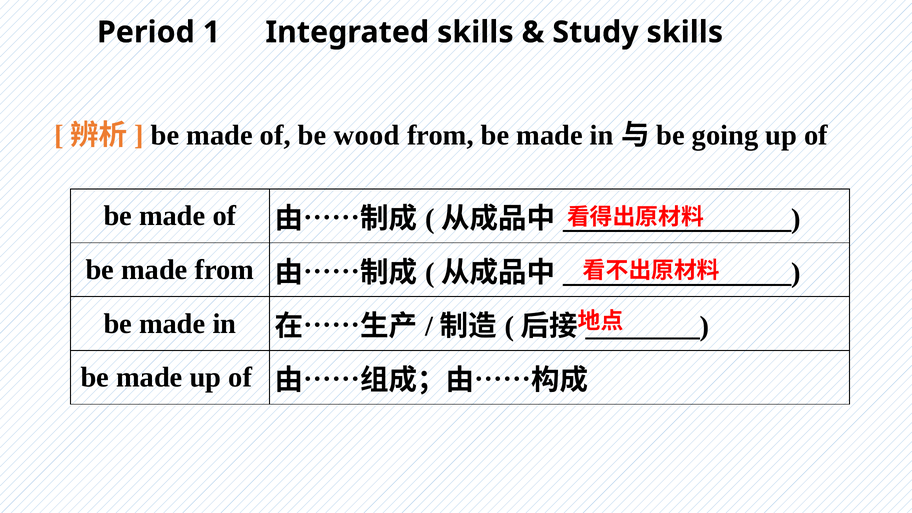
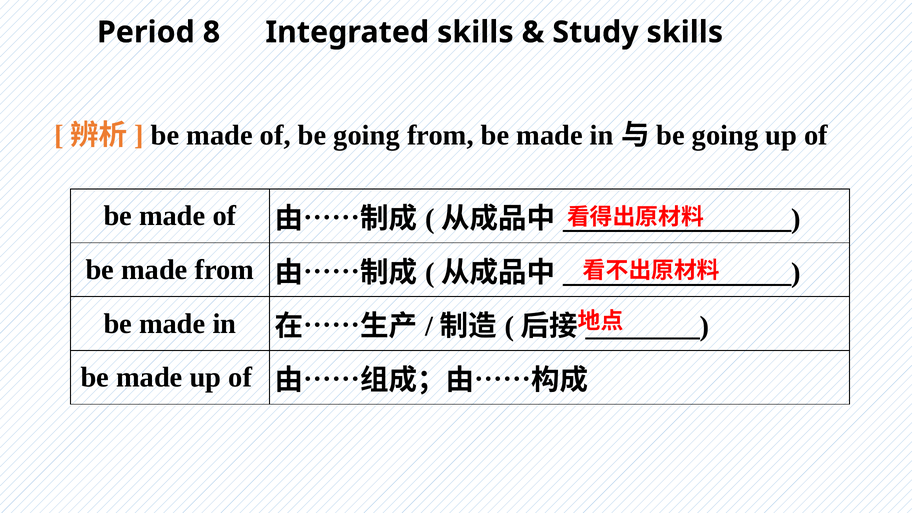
1: 1 -> 8 (211, 32)
of be wood: wood -> going (367, 135)
